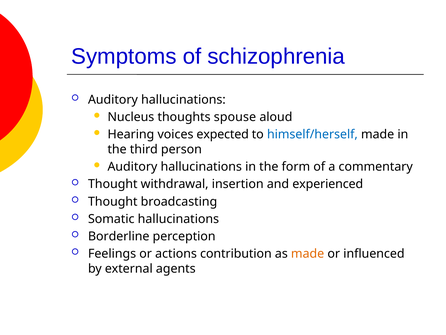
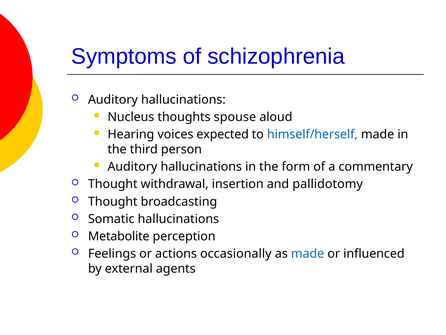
experienced: experienced -> pallidotomy (328, 184)
Borderline: Borderline -> Metabolite (119, 236)
contribution: contribution -> occasionally (236, 253)
made colour: orange -> blue (308, 253)
